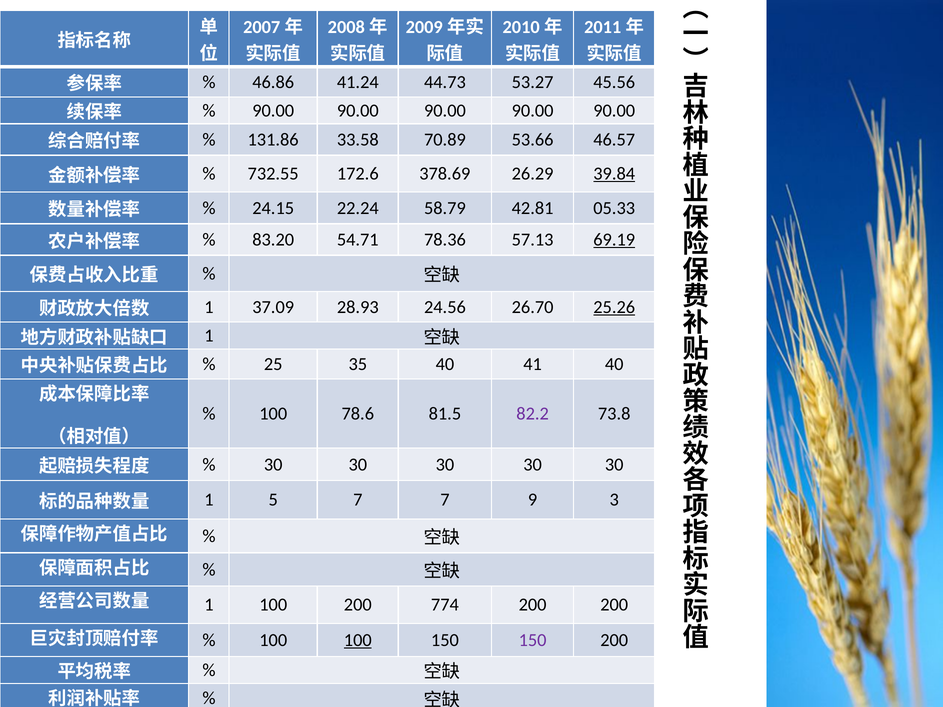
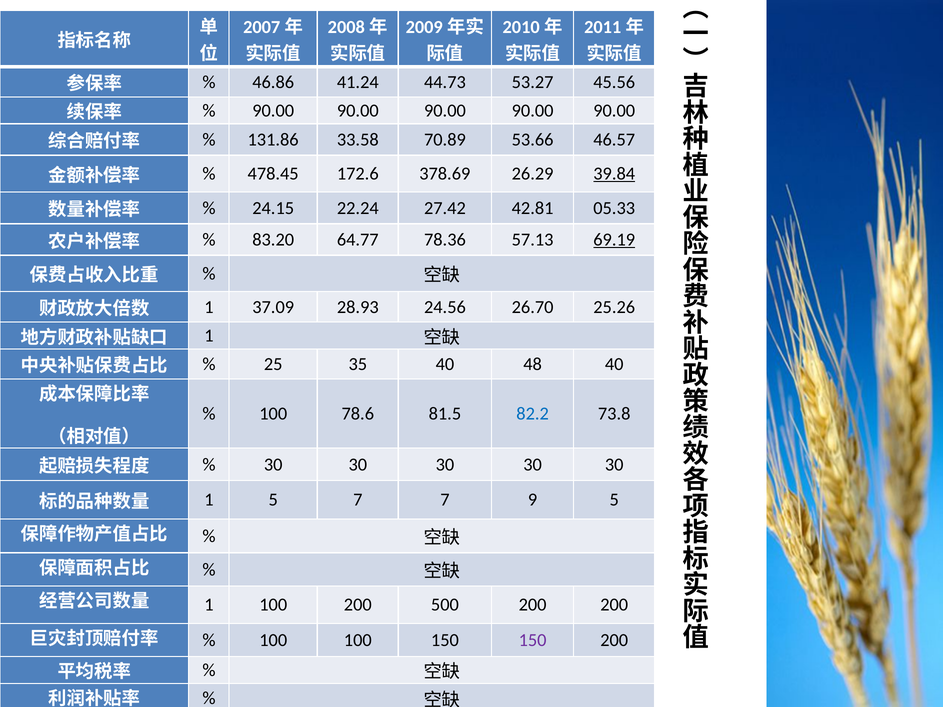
732.55: 732.55 -> 478.45 (273, 174)
58.79: 58.79 -> 27.42 (445, 208)
54.71: 54.71 -> 64.77 (358, 240)
25.26 underline: present -> none (614, 307)
41: 41 -> 48 (533, 364)
82.2 colour: purple -> blue (533, 414)
9 3: 3 -> 5 (614, 500)
774: 774 -> 500 (445, 605)
100 underline: present -> none (358, 641)
